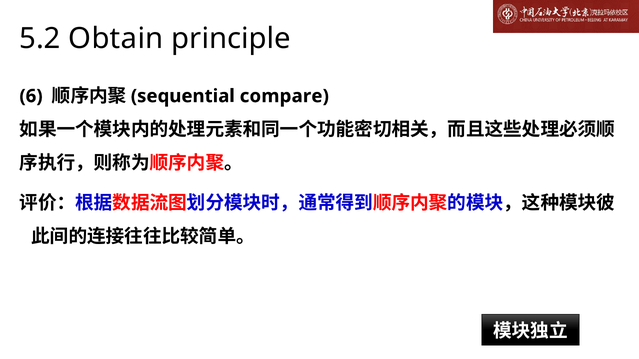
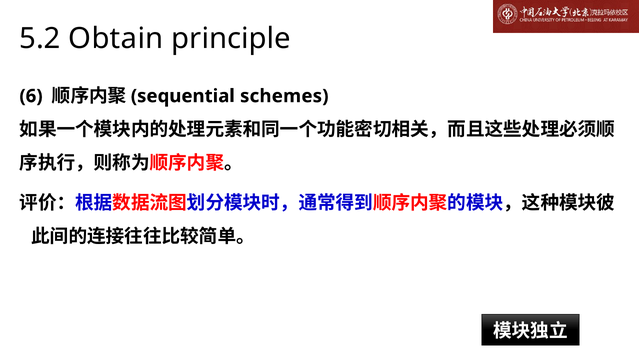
compare: compare -> schemes (284, 96)
